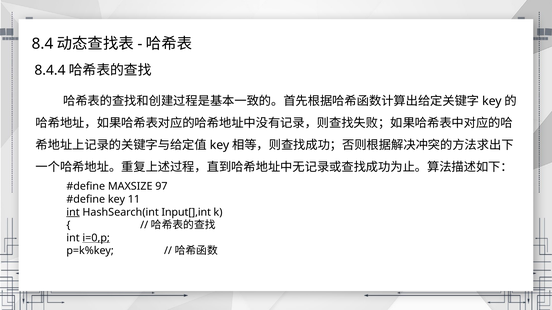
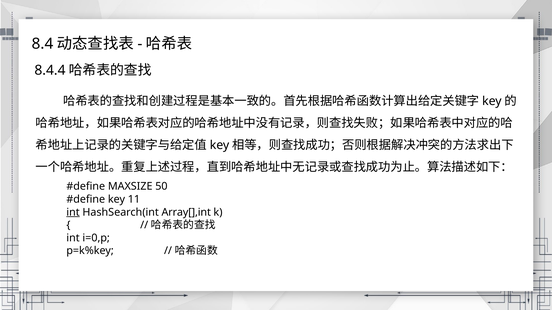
97: 97 -> 50 (161, 187)
Input[],int: Input[],int -> Array[],int (186, 212)
i=0,p underline: present -> none (96, 238)
